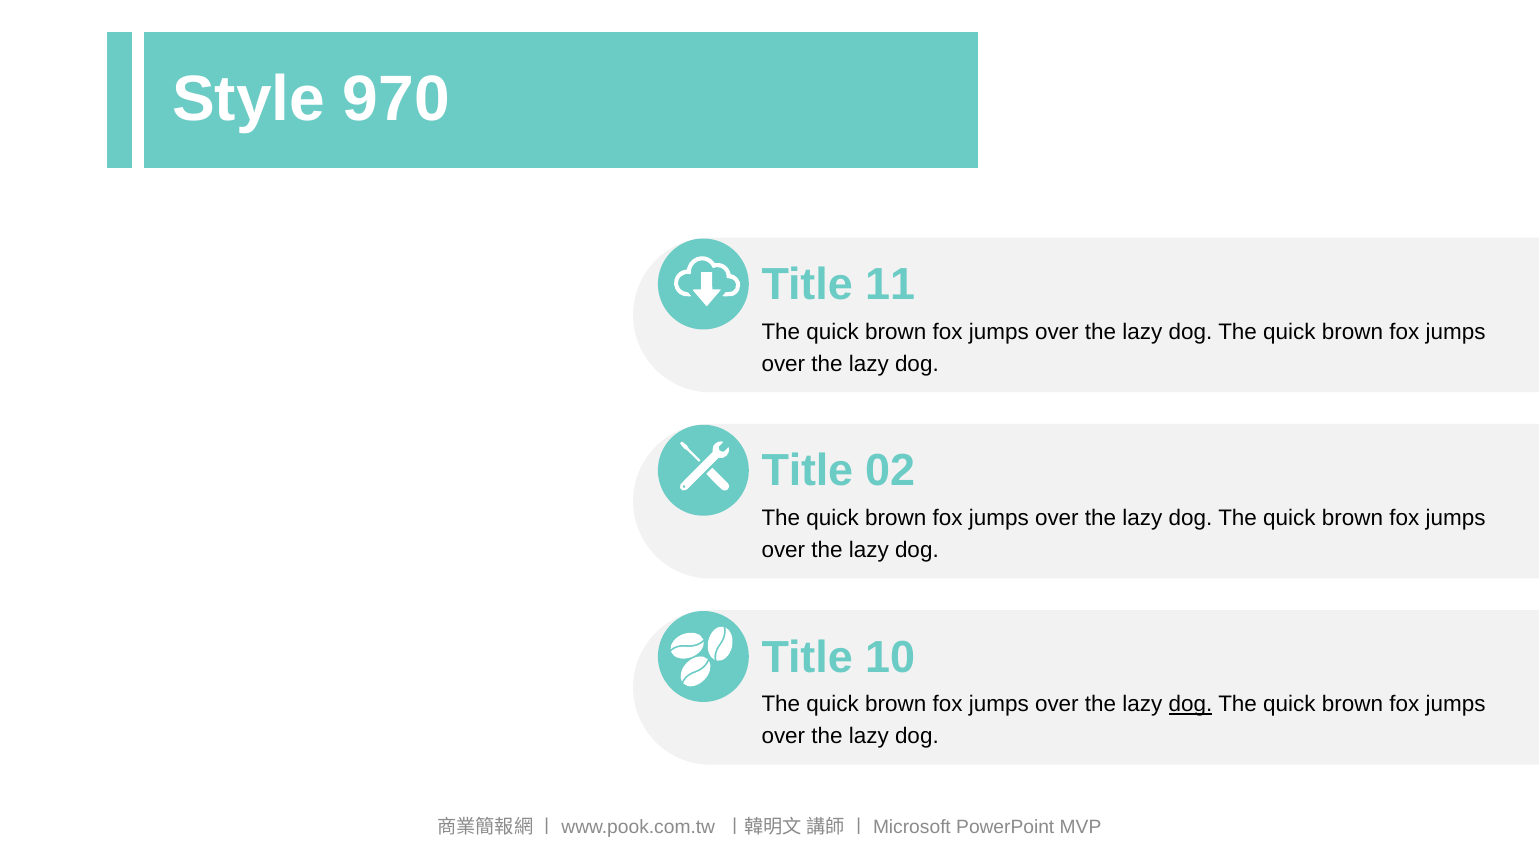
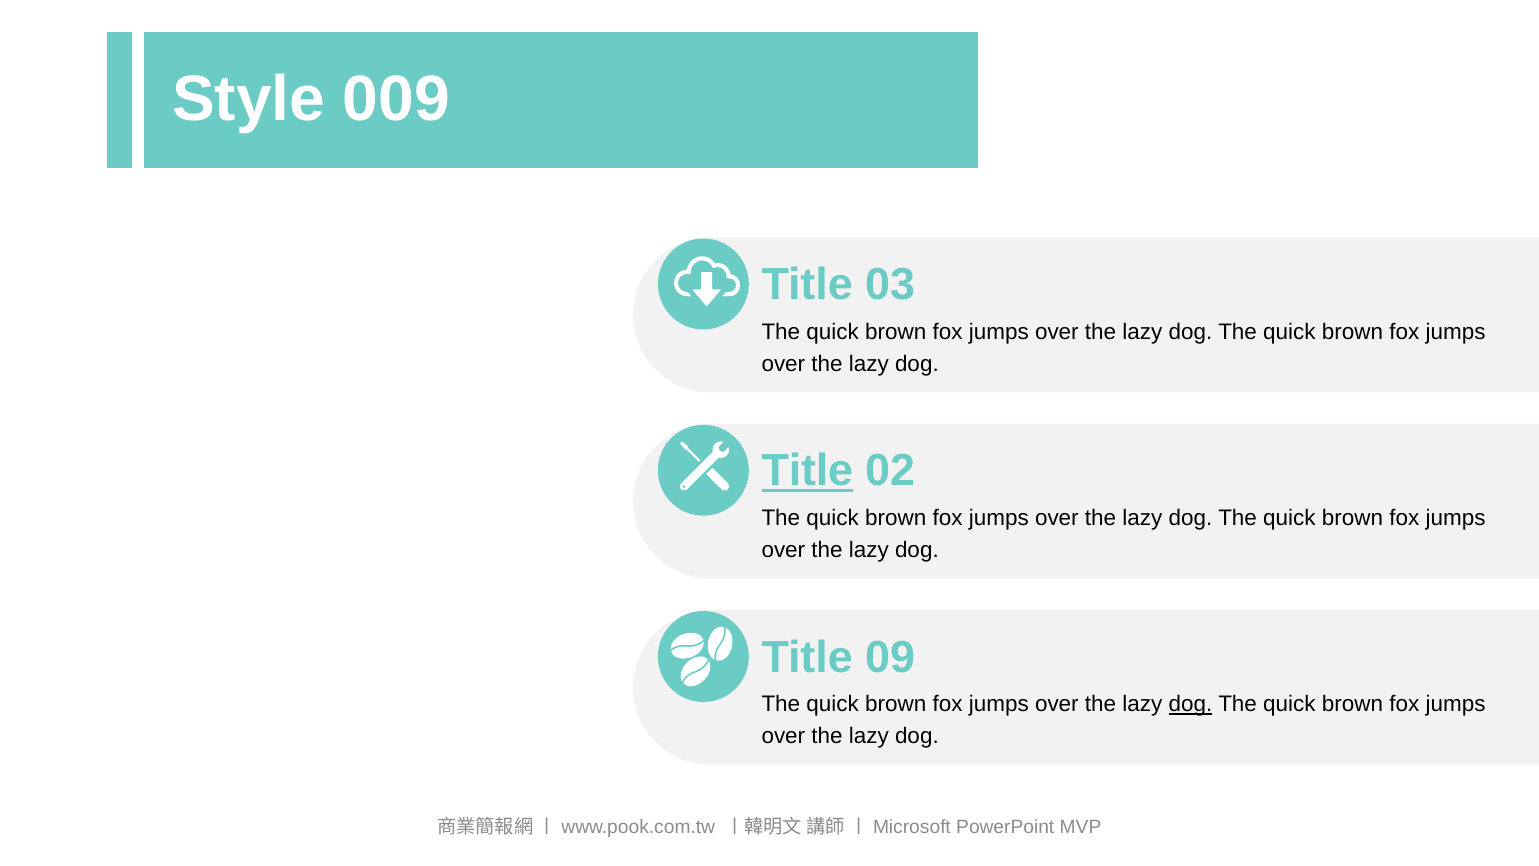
970: 970 -> 009 (396, 100)
11: 11 -> 03 (890, 285)
Title underline: none -> present (807, 471)
10: 10 -> 09 (890, 657)
